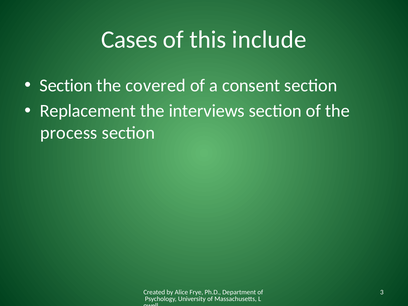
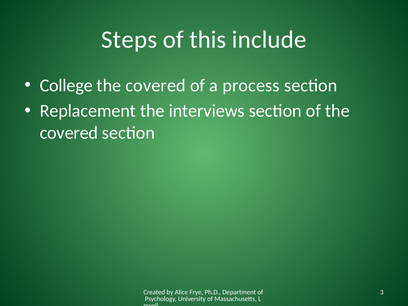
Cases: Cases -> Steps (129, 39)
Section: Section -> College (66, 86)
consent: consent -> process (251, 86)
process: process -> covered (69, 133)
